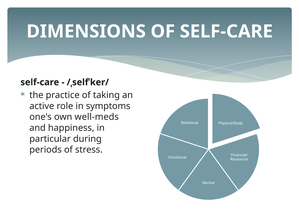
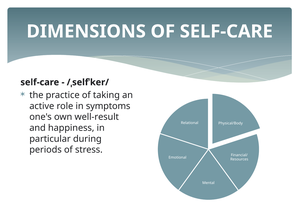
well-meds: well-meds -> well-result (97, 117)
